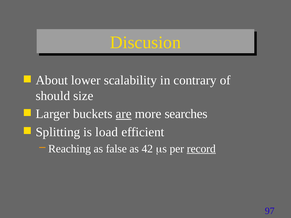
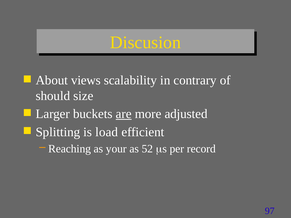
lower: lower -> views (86, 80)
searches: searches -> adjusted (186, 114)
false: false -> your (116, 149)
42: 42 -> 52 (147, 149)
record underline: present -> none (201, 149)
